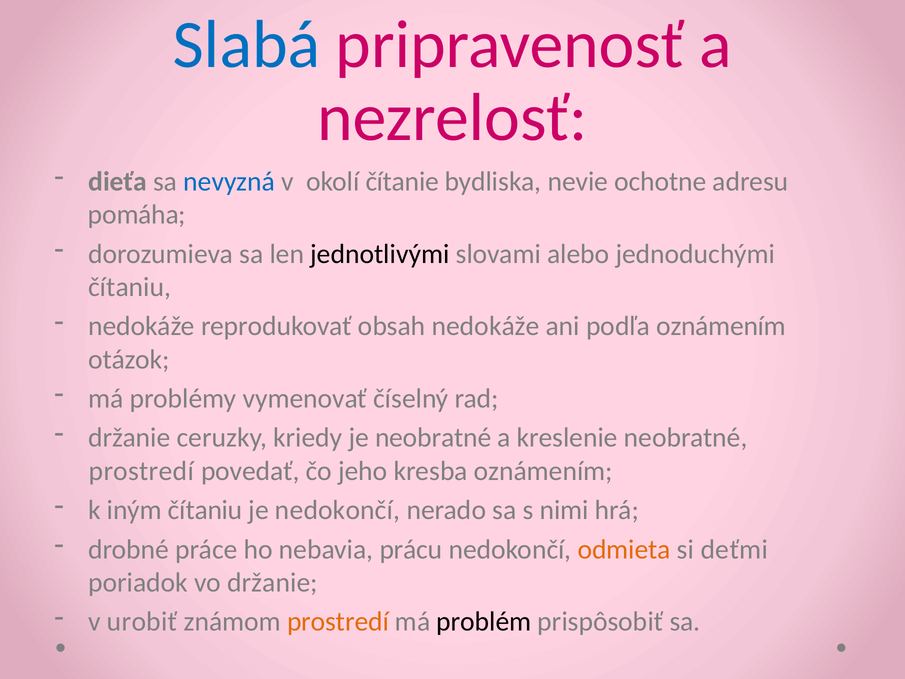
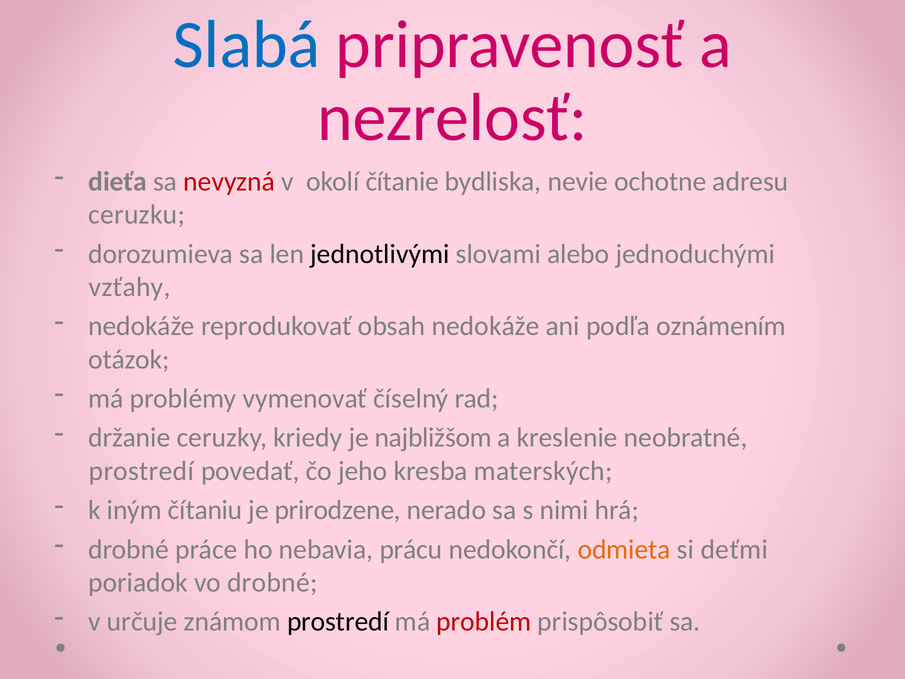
nevyzná colour: blue -> red (229, 181)
pomáha: pomáha -> ceruzku (137, 215)
čítaniu: čítaniu -> vzťahy (130, 287)
je neobratné: neobratné -> najbližšom (433, 438)
kresba oznámením: oznámením -> materských (543, 471)
je nedokončí: nedokončí -> prirodzene (338, 510)
vo držanie: držanie -> drobné (272, 582)
urobiť: urobiť -> určuje (142, 622)
prostredí colour: orange -> black (338, 622)
problém colour: black -> red (484, 622)
